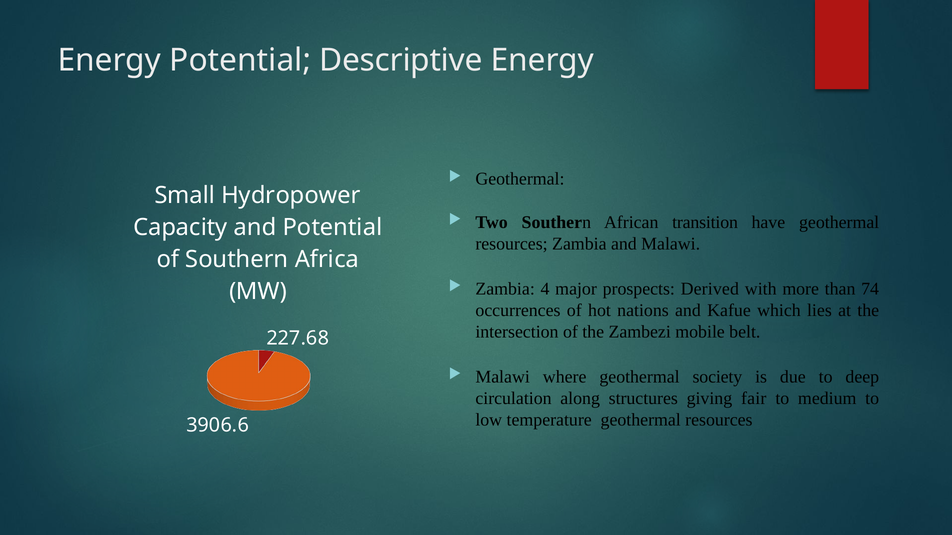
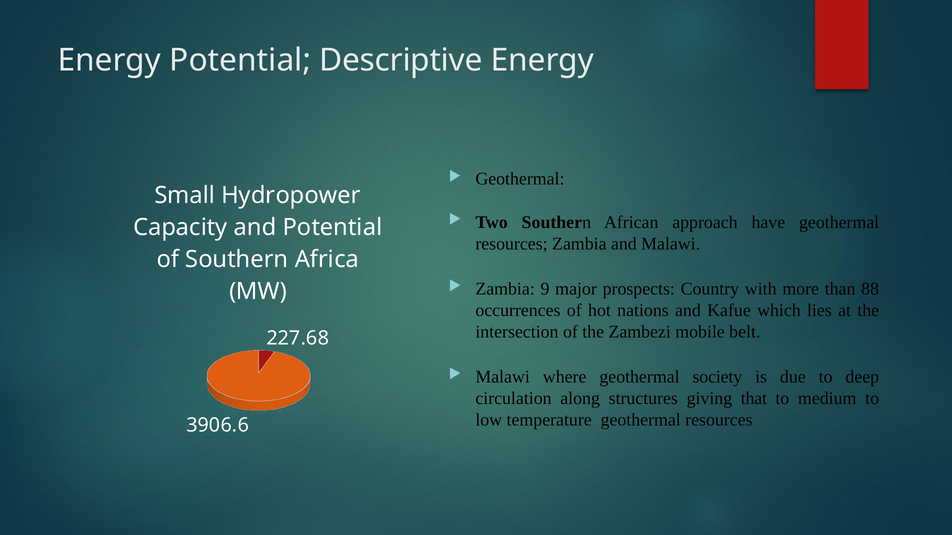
transition: transition -> approach (705, 223)
4: 4 -> 9 (545, 289)
Derived: Derived -> Country (710, 289)
74: 74 -> 88 (870, 289)
fair: fair -> that (754, 399)
